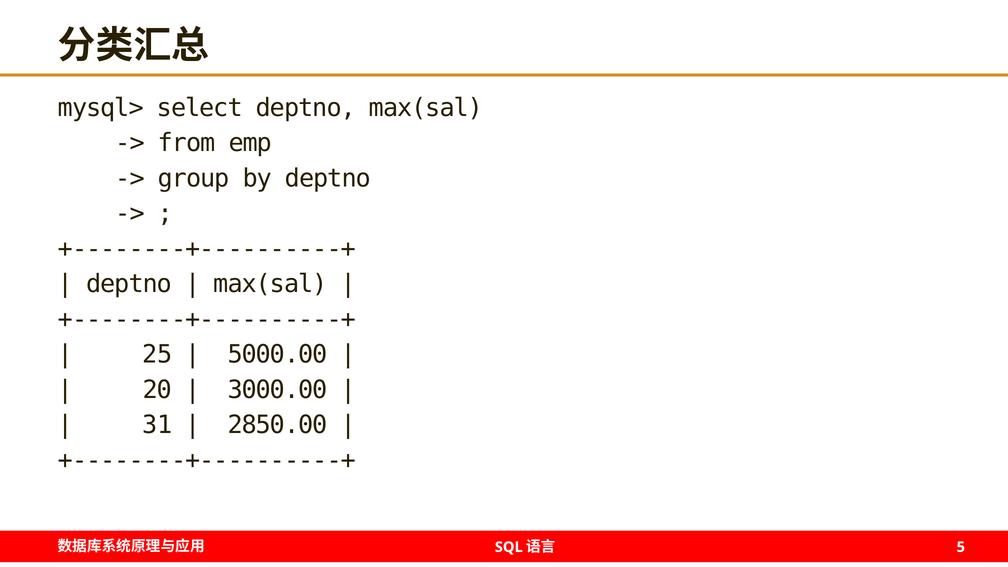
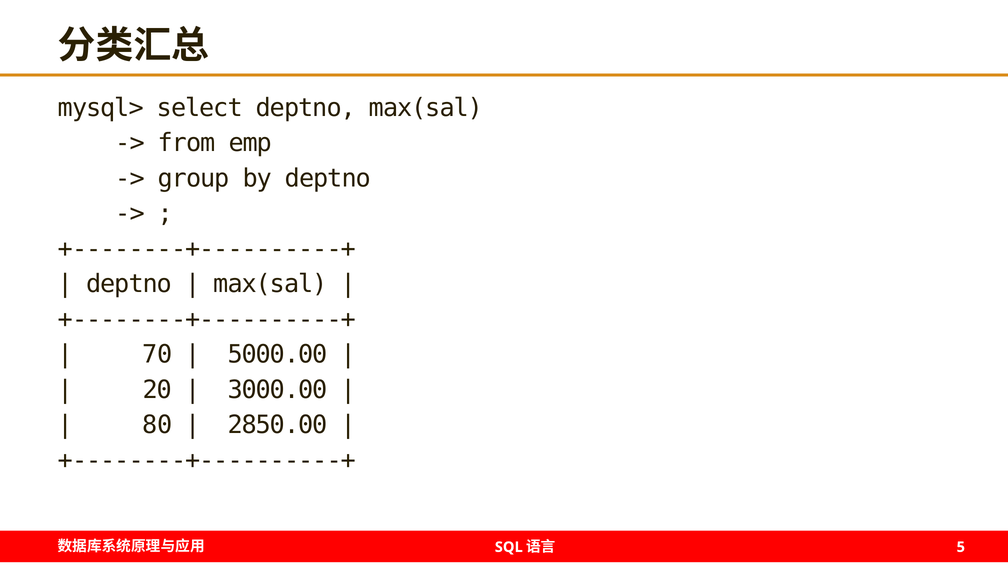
25: 25 -> 70 (157, 355)
31: 31 -> 80 (157, 425)
